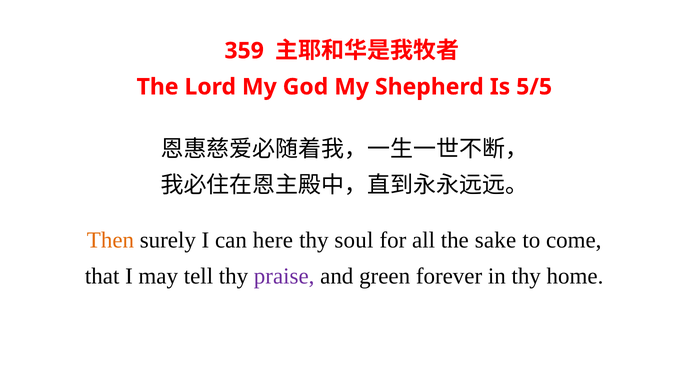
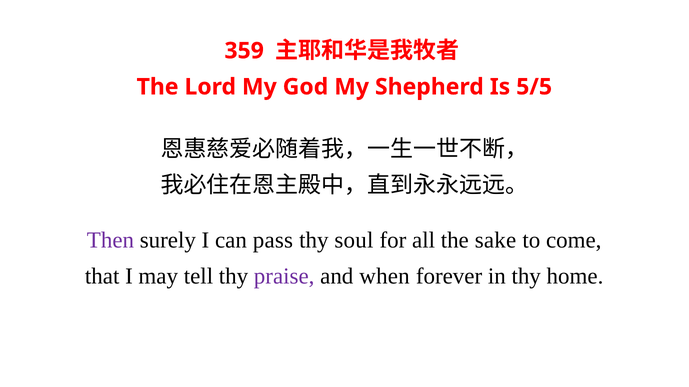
Then colour: orange -> purple (110, 240)
here: here -> pass (273, 240)
green: green -> when (385, 277)
